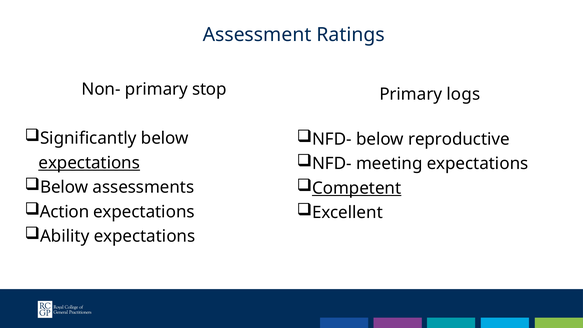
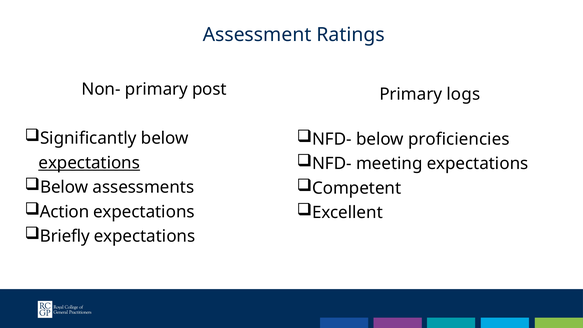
stop: stop -> post (209, 89)
reproductive: reproductive -> proficiencies (459, 139)
Competent underline: present -> none (357, 188)
Ability: Ability -> Briefly (65, 236)
